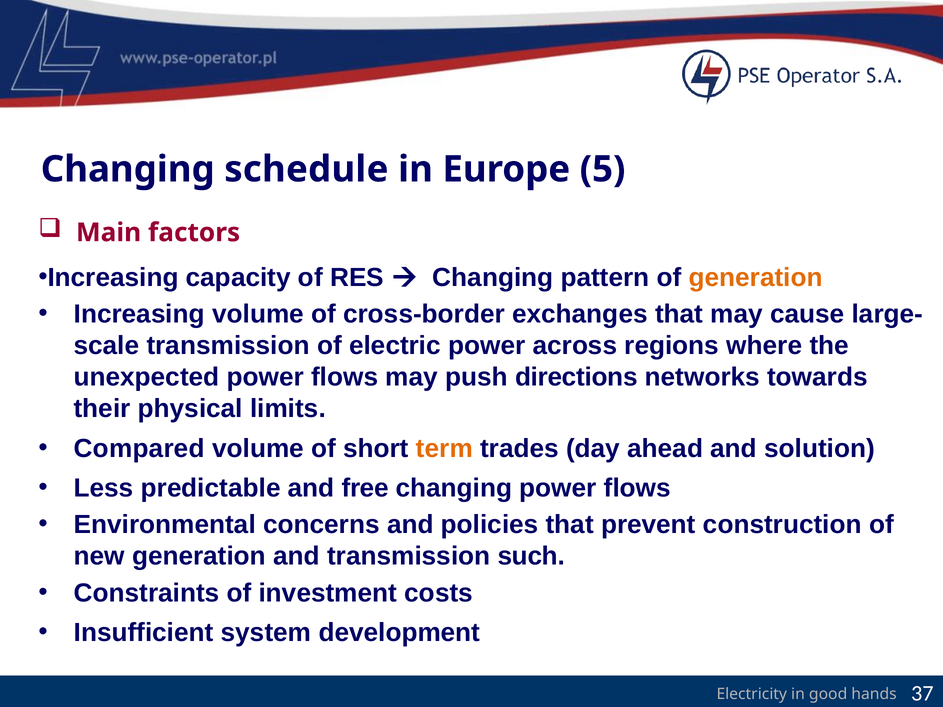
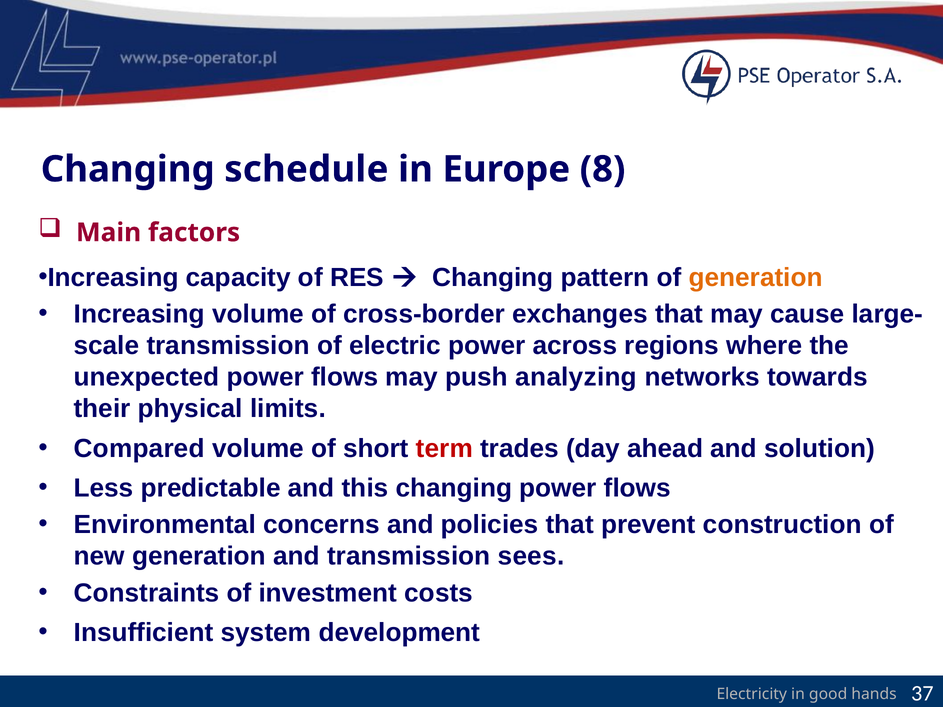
5: 5 -> 8 (603, 169)
directions: directions -> analyzing (576, 377)
term colour: orange -> red (444, 449)
free: free -> this (365, 488)
such: such -> sees (531, 556)
